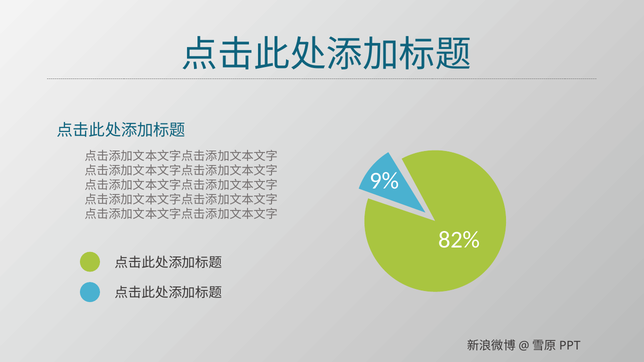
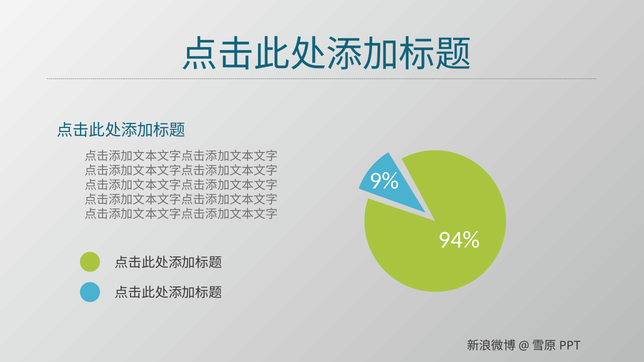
82%: 82% -> 94% (459, 240)
